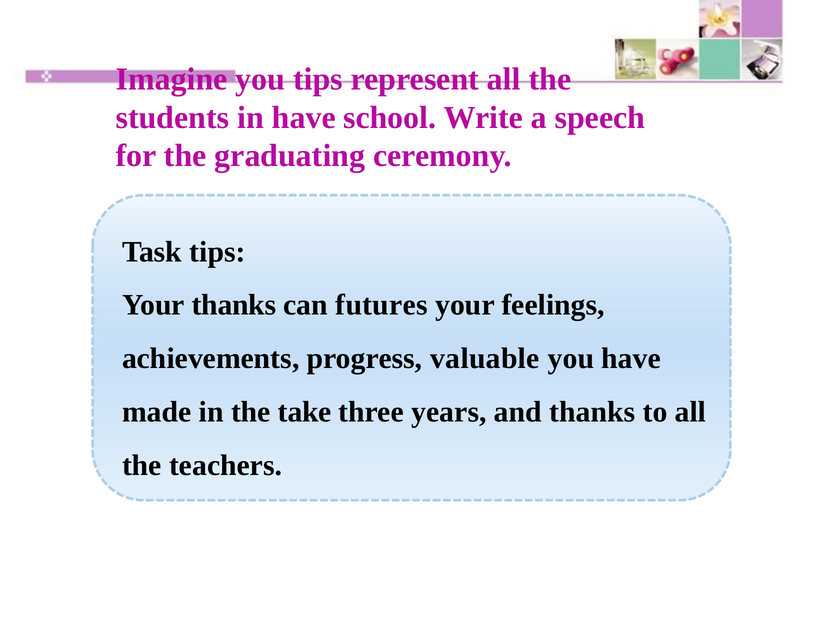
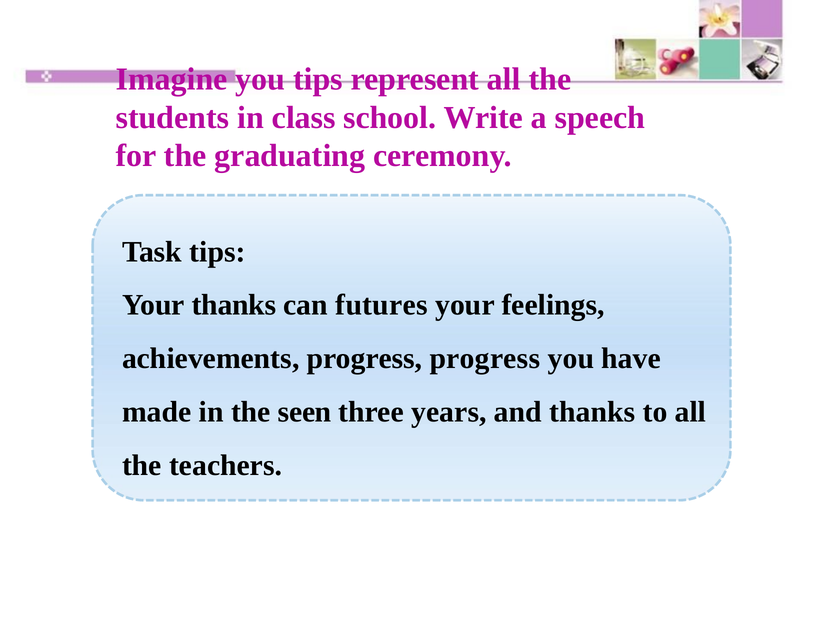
in have: have -> class (304, 118)
progress valuable: valuable -> progress (485, 359)
take: take -> seen (305, 412)
